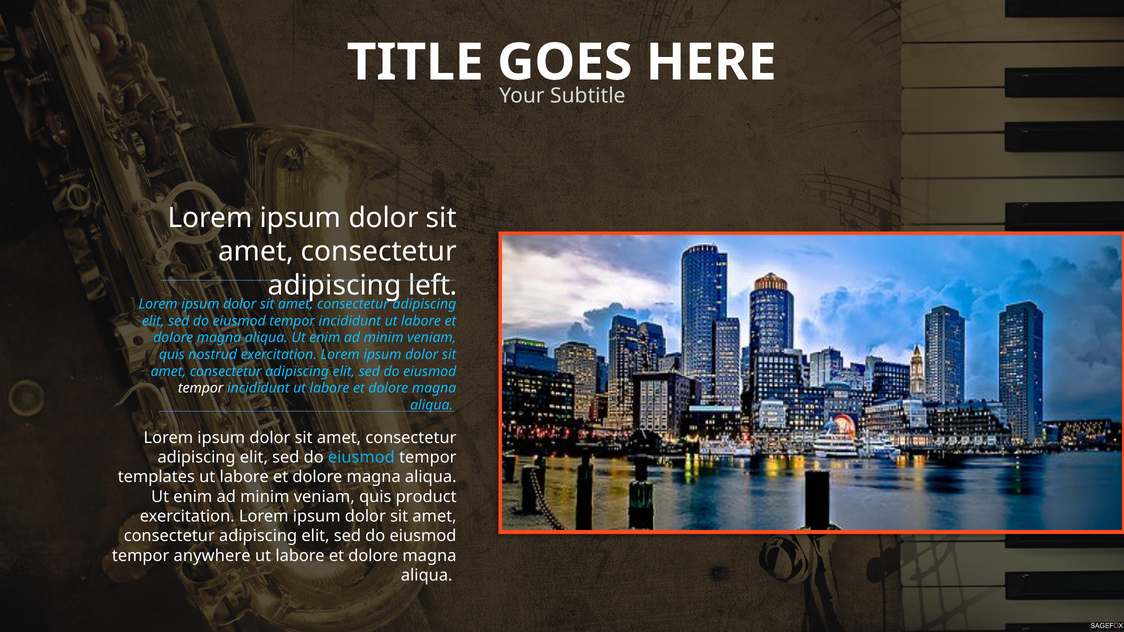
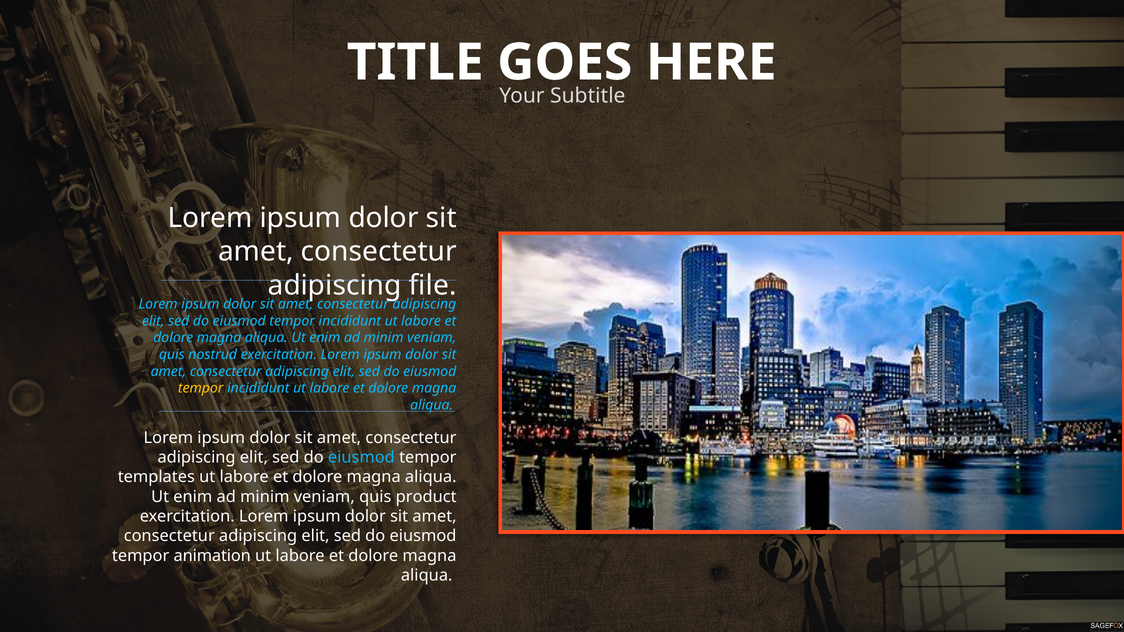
left: left -> file (433, 285)
tempor colour: white -> yellow (201, 388)
anywhere: anywhere -> animation (212, 556)
